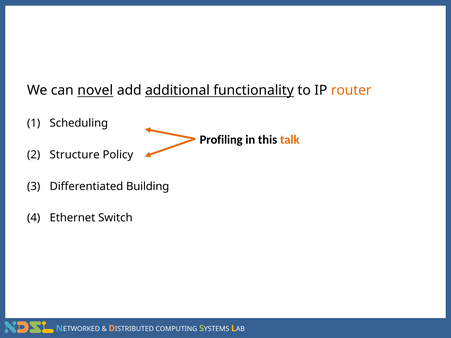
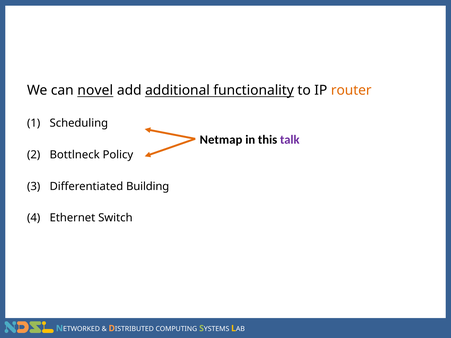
Profiling: Profiling -> Netmap (221, 140)
talk colour: orange -> purple (290, 140)
Structure: Structure -> Bottlneck (75, 155)
